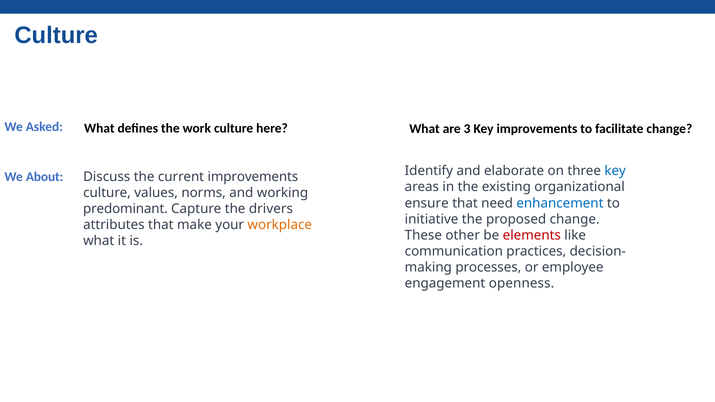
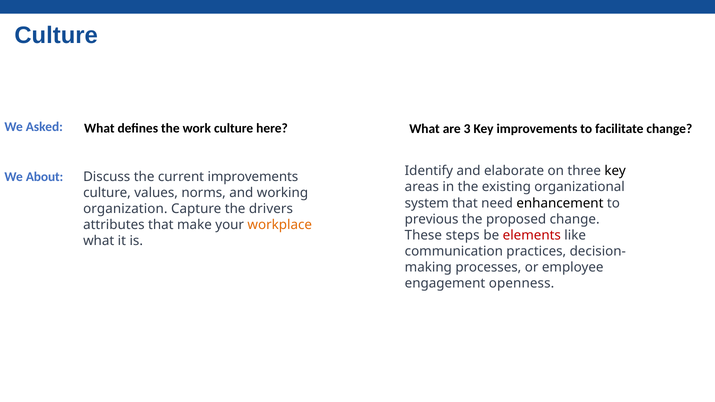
key colour: blue -> black (615, 171)
ensure: ensure -> system (427, 203)
enhancement colour: blue -> black (560, 203)
predominant: predominant -> organization (125, 209)
initiative: initiative -> previous (432, 219)
other: other -> steps (463, 235)
